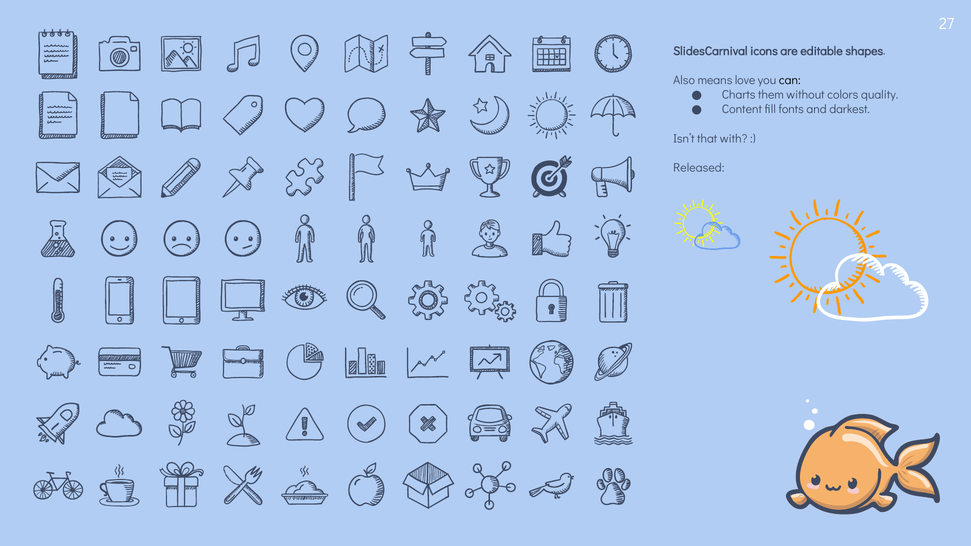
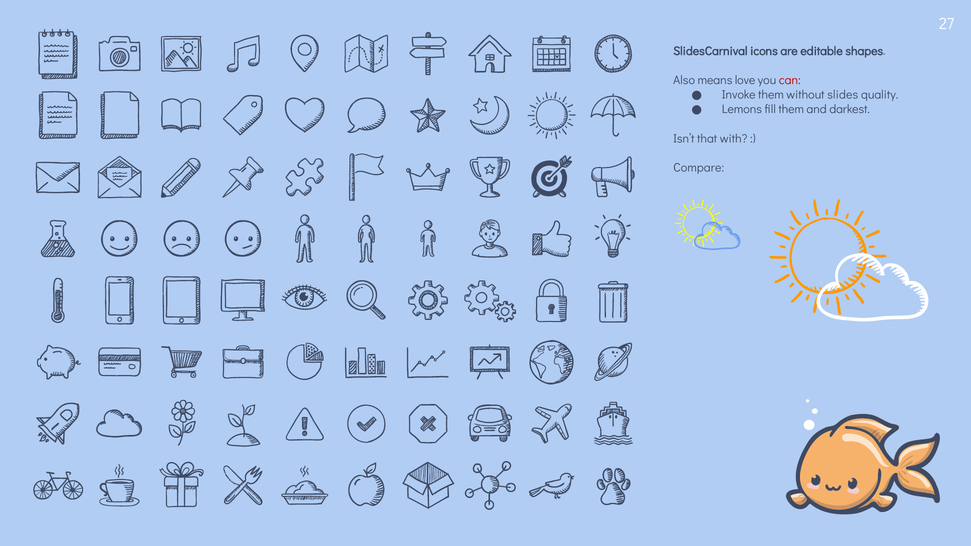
can colour: black -> red (790, 80)
Charts: Charts -> Invoke (739, 95)
colors: colors -> slides (843, 95)
Content: Content -> Lemons (742, 109)
fill fonts: fonts -> them (791, 109)
Released: Released -> Compare (699, 168)
